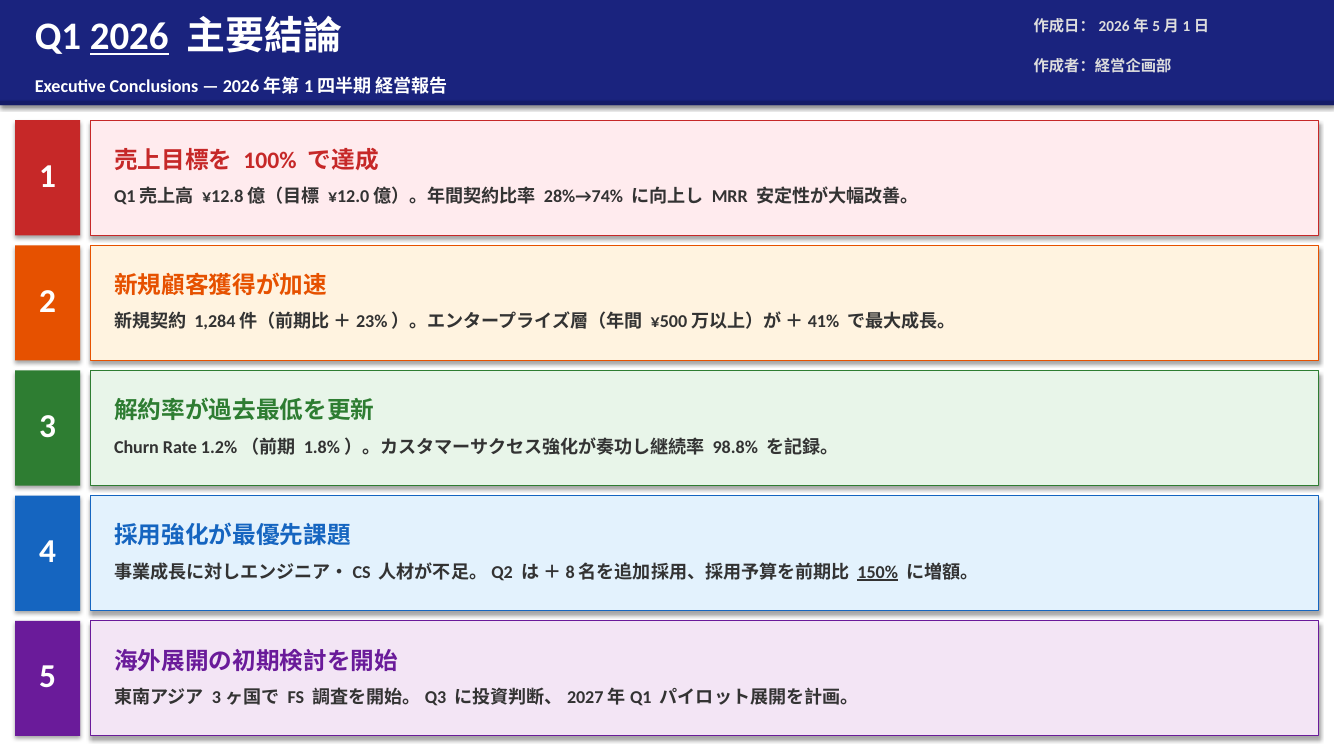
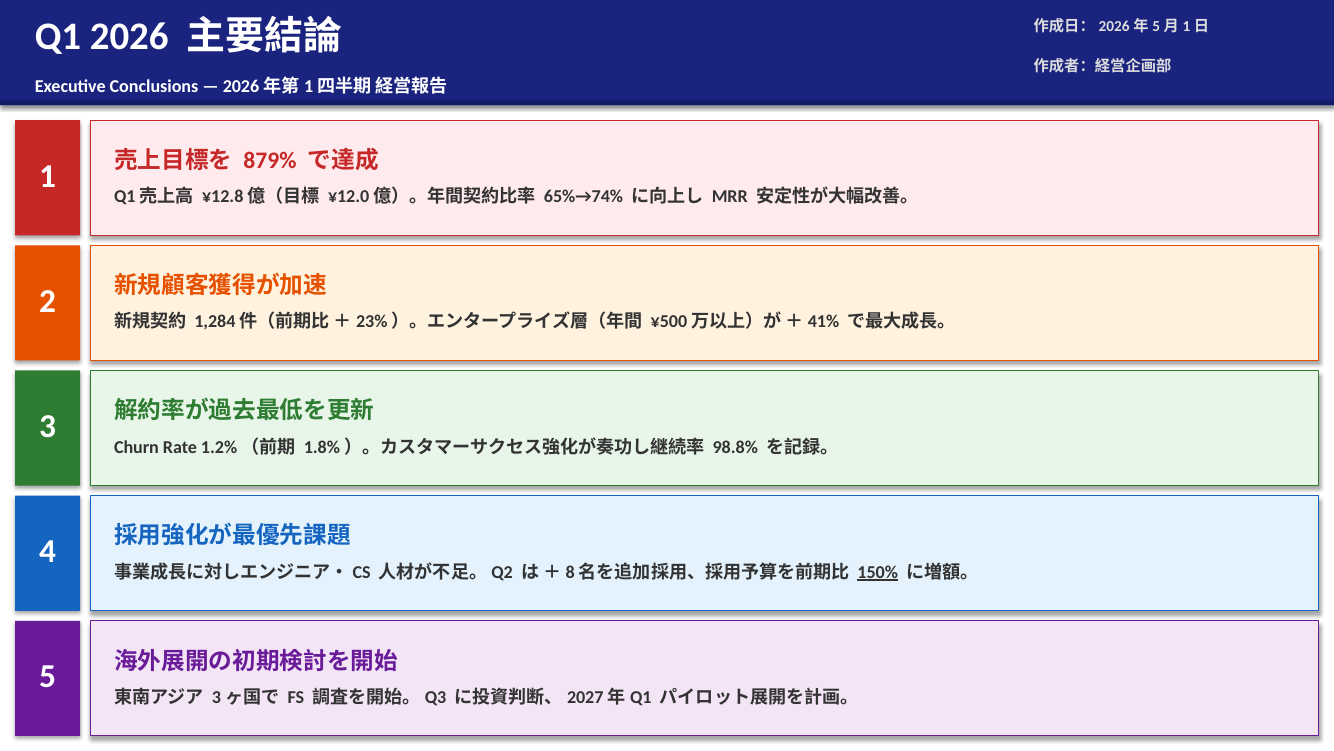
2026 underline: present -> none (129, 37)
100%: 100% -> 879% (270, 161)
28%→74%: 28%→74% -> 65%→74% (584, 197)
